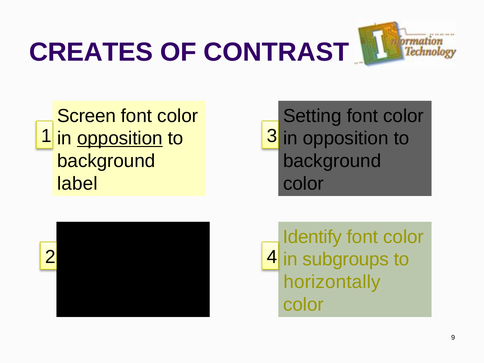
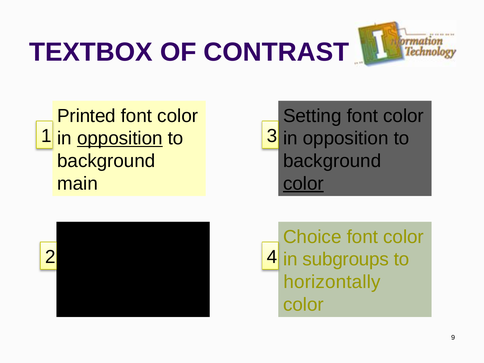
CREATES: CREATES -> TEXTBOX (91, 52)
Screen: Screen -> Printed (86, 116)
label: label -> main (78, 184)
color underline: none -> present (303, 184)
Identify: Identify -> Choice (312, 237)
